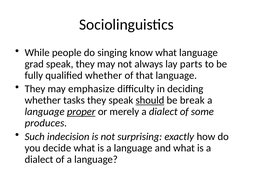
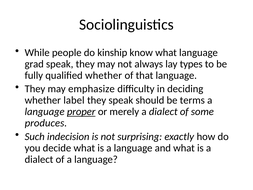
singing: singing -> kinship (112, 53)
parts: parts -> types (191, 64)
tasks: tasks -> label (74, 100)
should underline: present -> none (150, 100)
break: break -> terms (192, 100)
